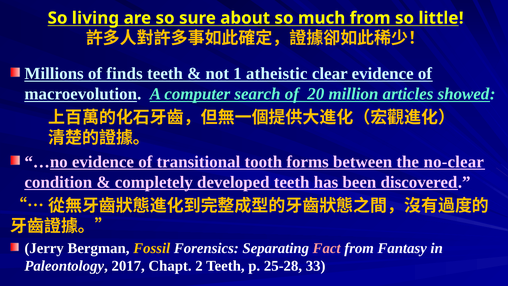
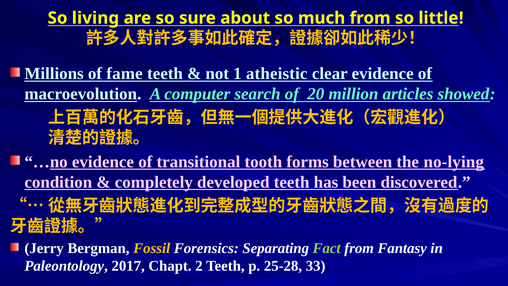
finds: finds -> fame (125, 74)
no-clear: no-clear -> no-lying (454, 162)
Fact colour: pink -> light green (327, 248)
